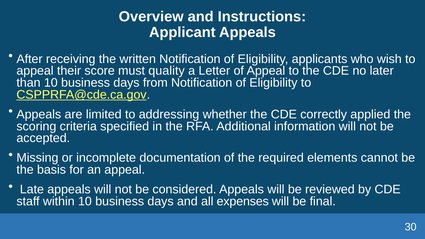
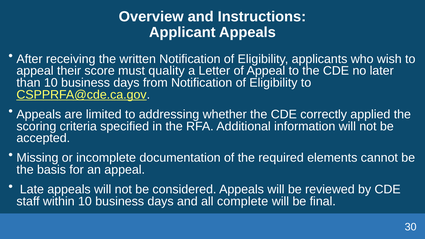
expenses: expenses -> complete (243, 201)
